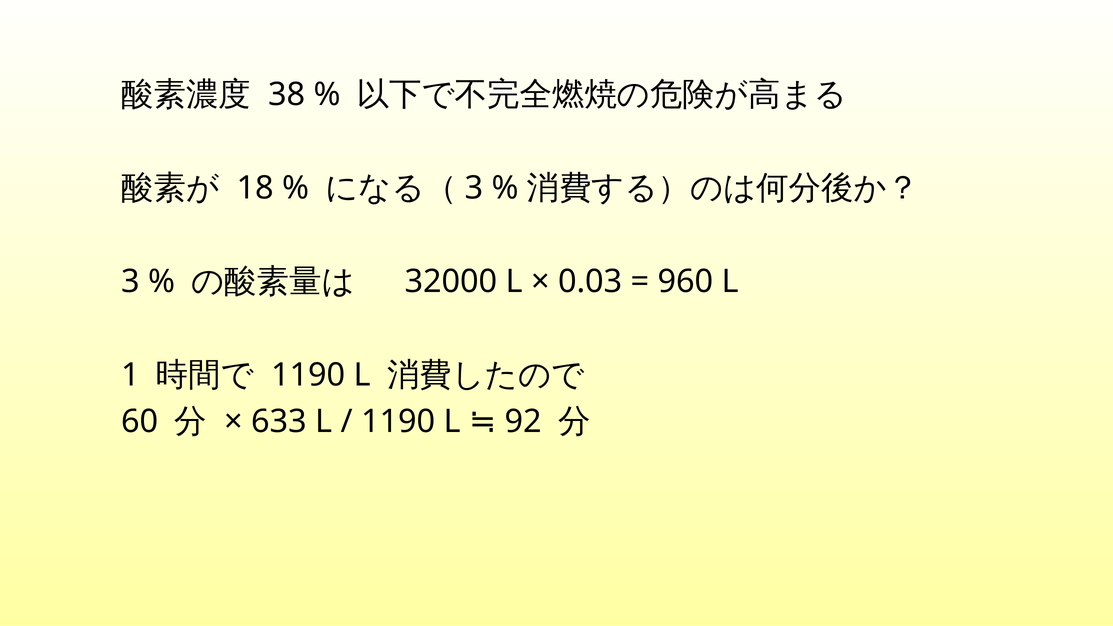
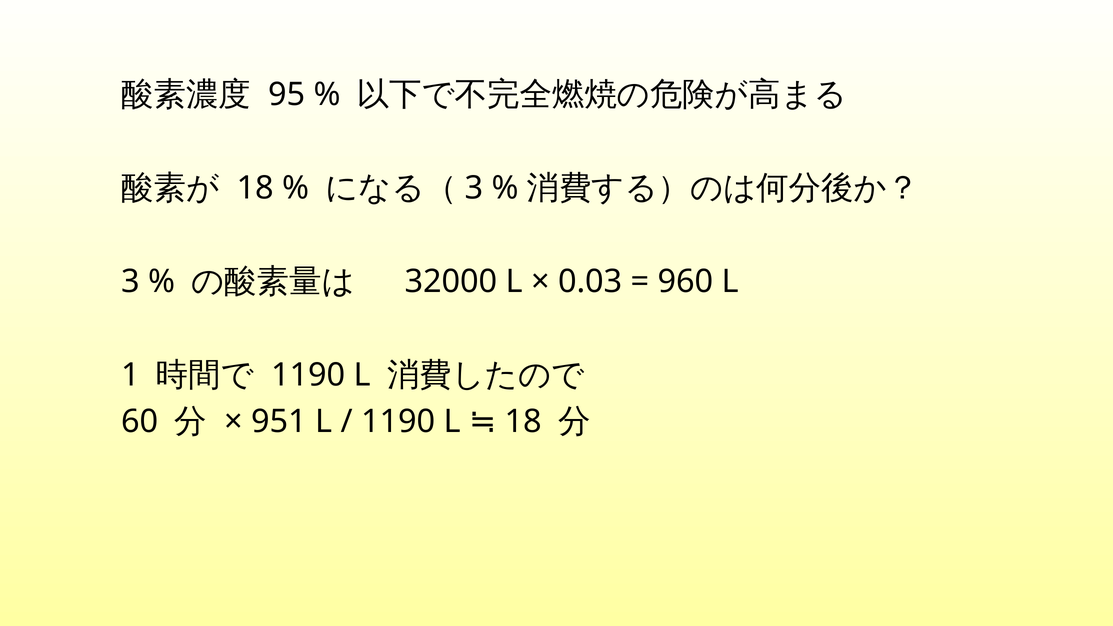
38: 38 -> 95 (287, 94)
633: 633 -> 951 (279, 422)
L 92: 92 -> 18 (523, 422)
